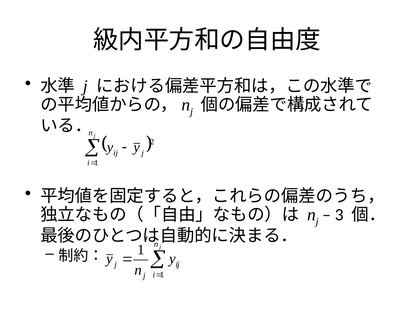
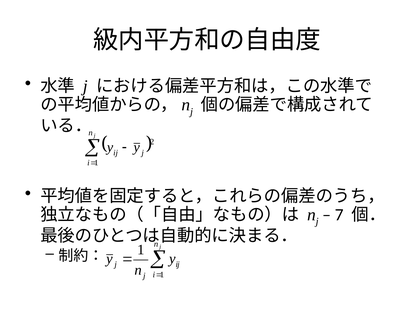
3: 3 -> 7 (339, 214)
